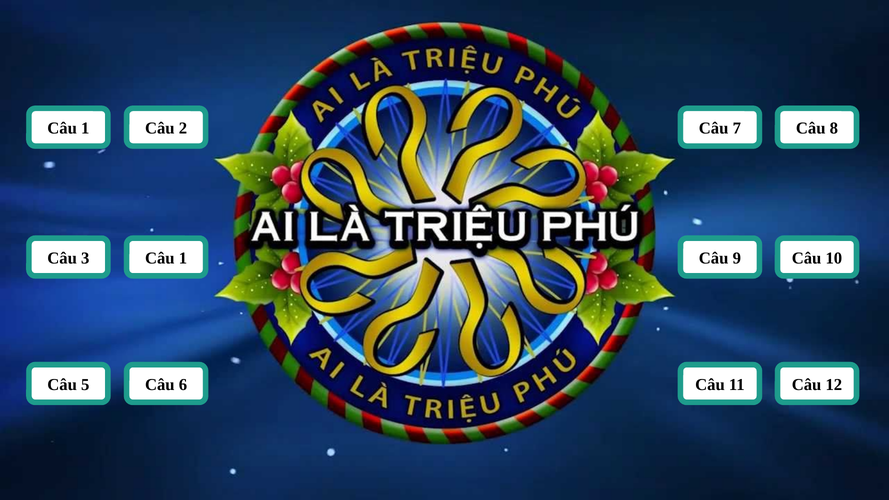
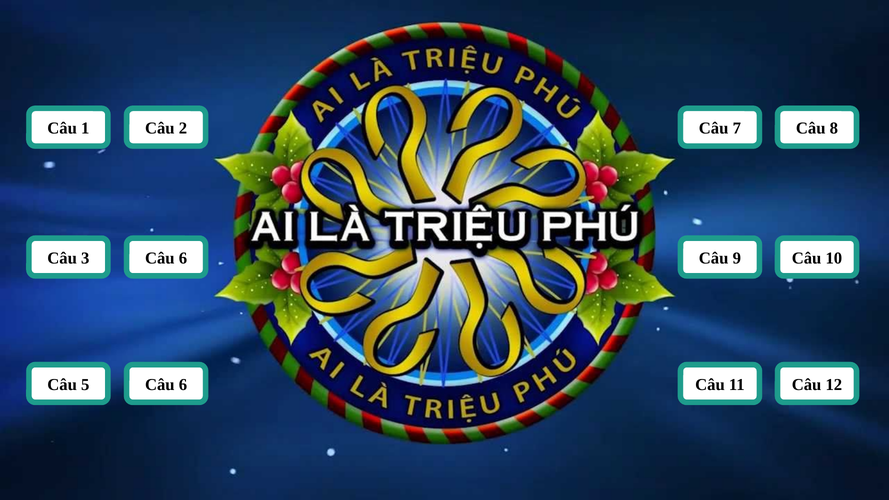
1: 1 -> 6 (183, 258)
